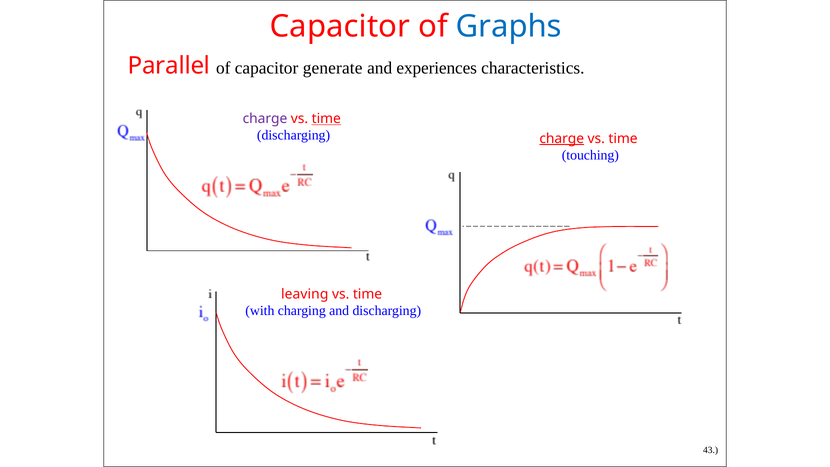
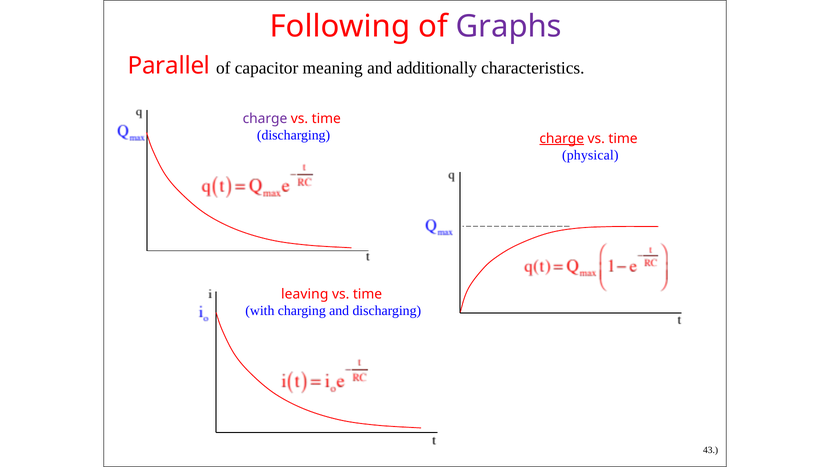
Capacitor: Capacitor -> Following (340, 26)
Graphs colour: blue -> purple (509, 26)
generate: generate -> meaning (333, 68)
experiences: experiences -> additionally (437, 68)
time underline: present -> none (326, 119)
touching: touching -> physical (590, 155)
